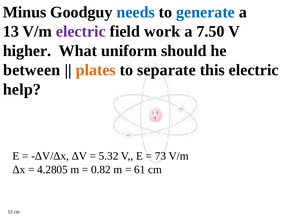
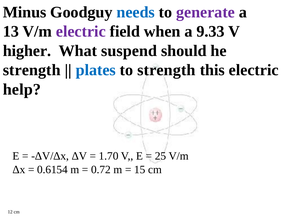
generate colour: blue -> purple (205, 12)
work: work -> when (162, 31)
7.50: 7.50 -> 9.33 (211, 31)
uniform: uniform -> suspend (129, 51)
between: between -> strength (32, 70)
plates colour: orange -> blue (96, 70)
to separate: separate -> strength (166, 70)
5.32: 5.32 -> 1.70 (109, 156)
73: 73 -> 25 (160, 156)
4.2805: 4.2805 -> 0.6154 (52, 169)
0.82: 0.82 -> 0.72 (101, 169)
61: 61 -> 15 (140, 169)
